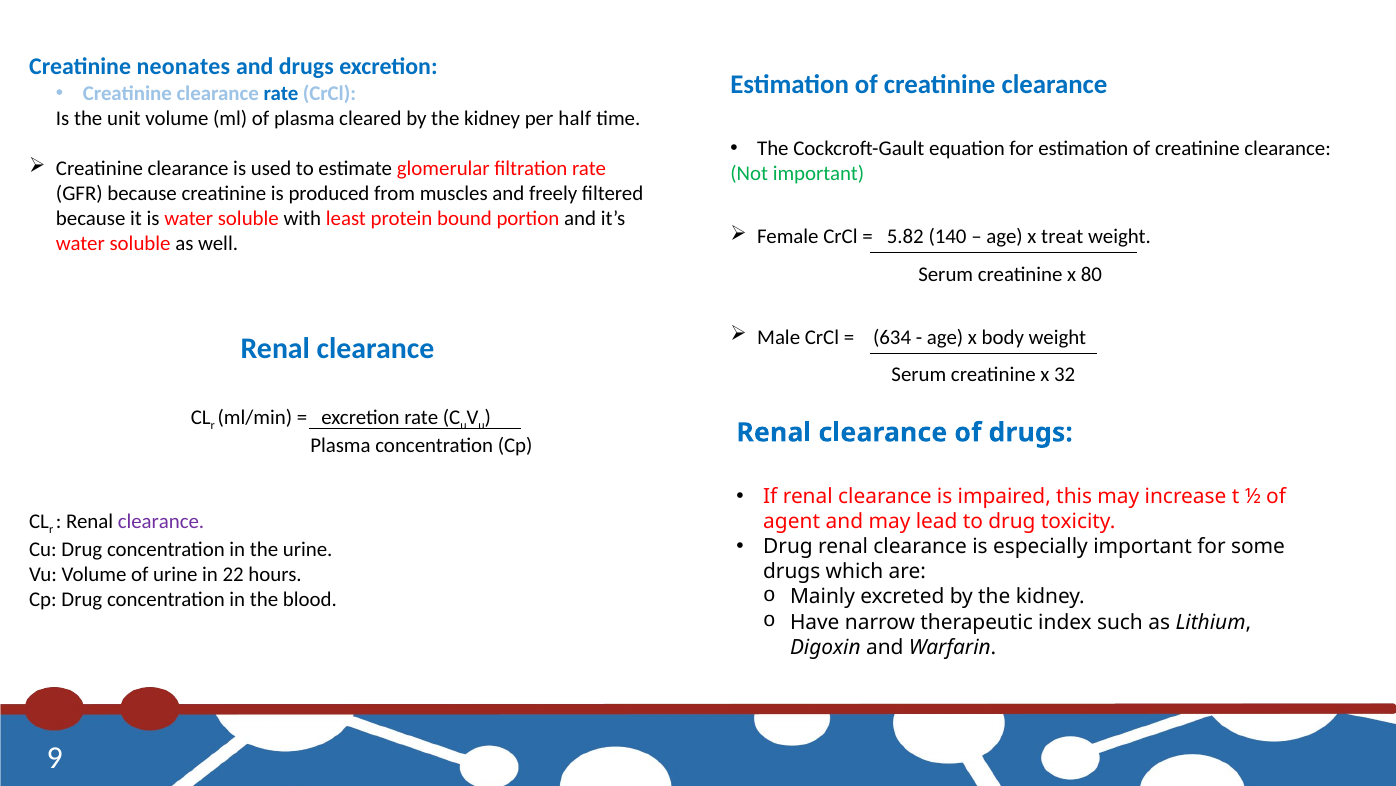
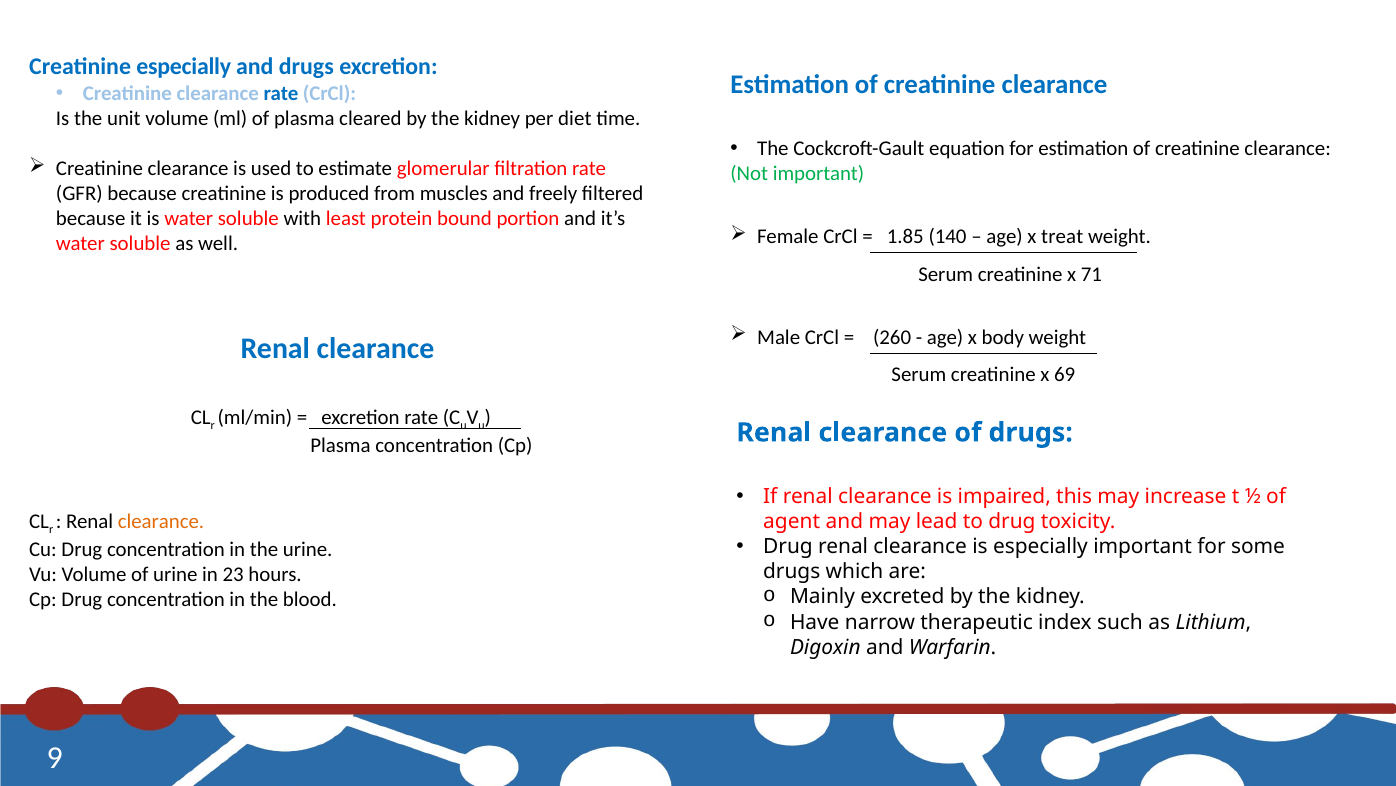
Creatinine neonates: neonates -> especially (184, 67)
half: half -> diet (575, 118)
5.82: 5.82 -> 1.85 (905, 237)
80: 80 -> 71 (1091, 274)
634: 634 -> 260 (892, 337)
32: 32 -> 69 (1065, 375)
clearance colour: purple -> orange (161, 521)
22: 22 -> 23 (233, 574)
